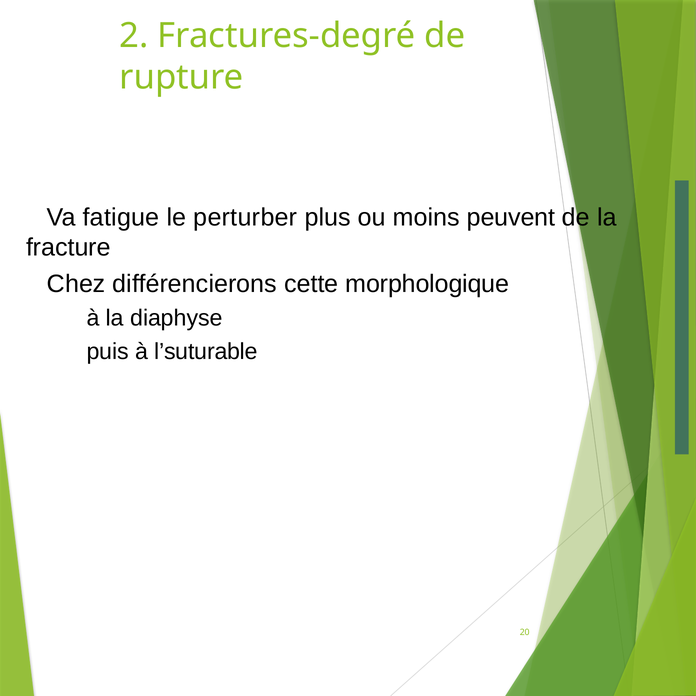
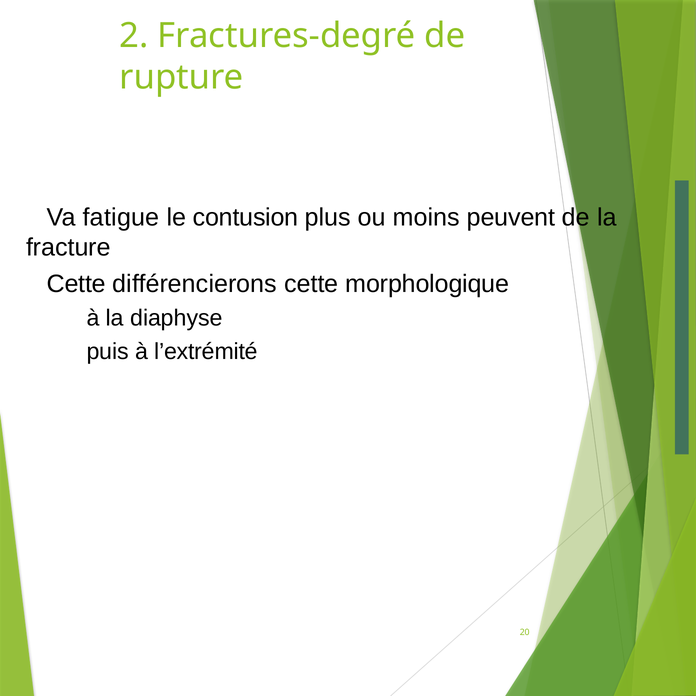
perturber: perturber -> contusion (246, 218)
Chez: Chez -> Cette (76, 284)
l’suturable: l’suturable -> l’extrémité (206, 352)
